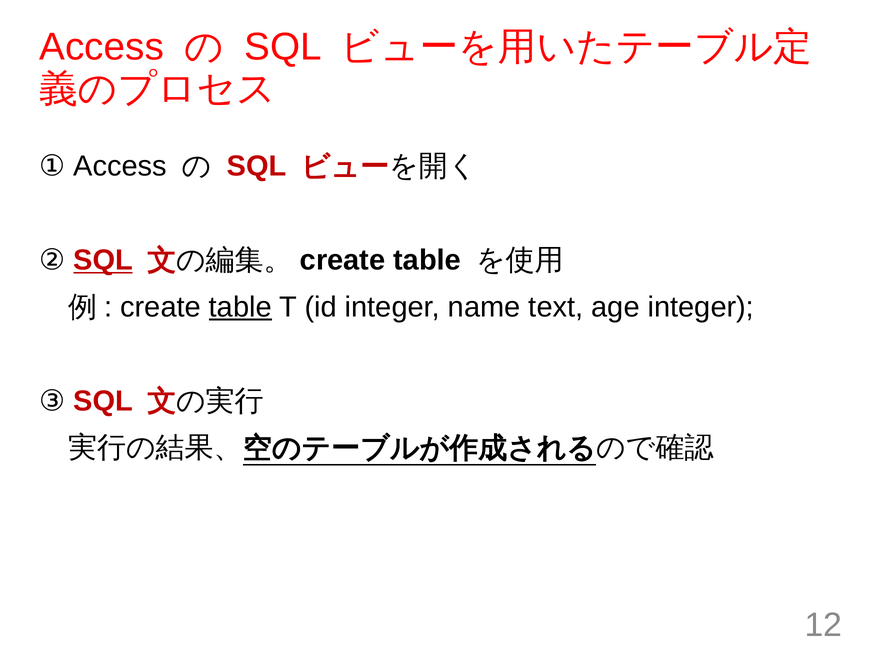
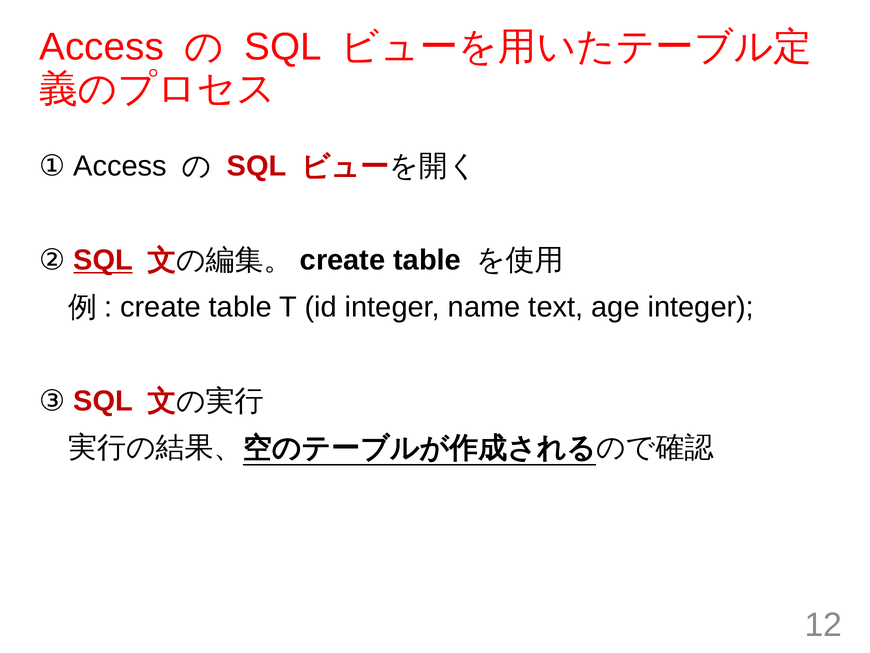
table underline: present -> none (240, 307)
